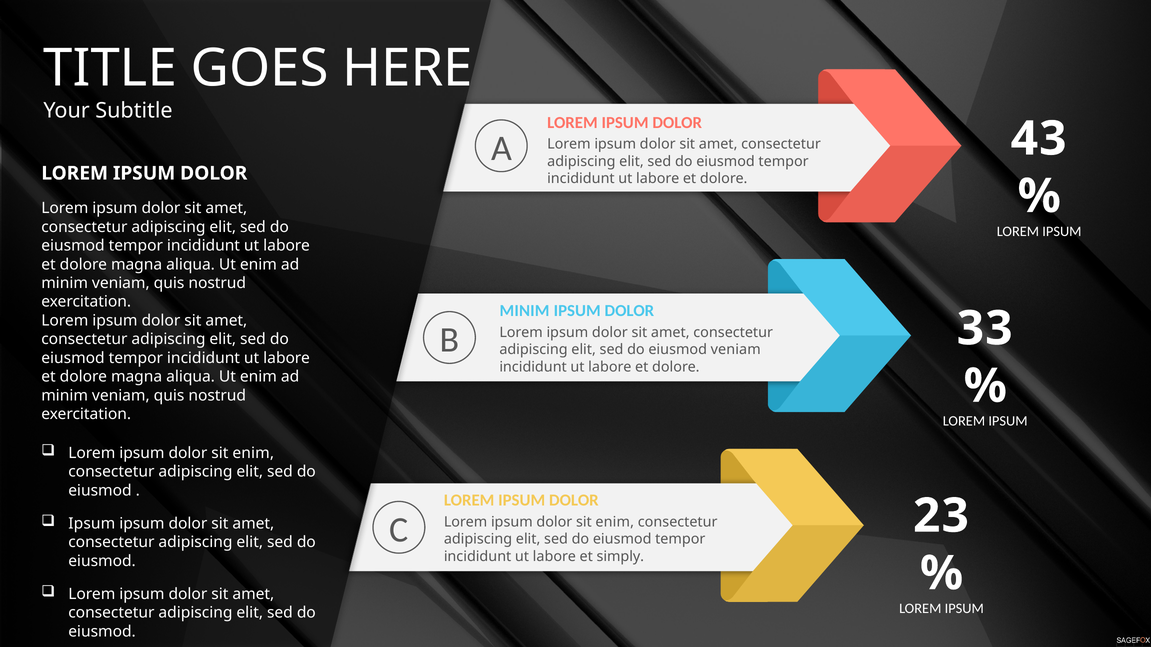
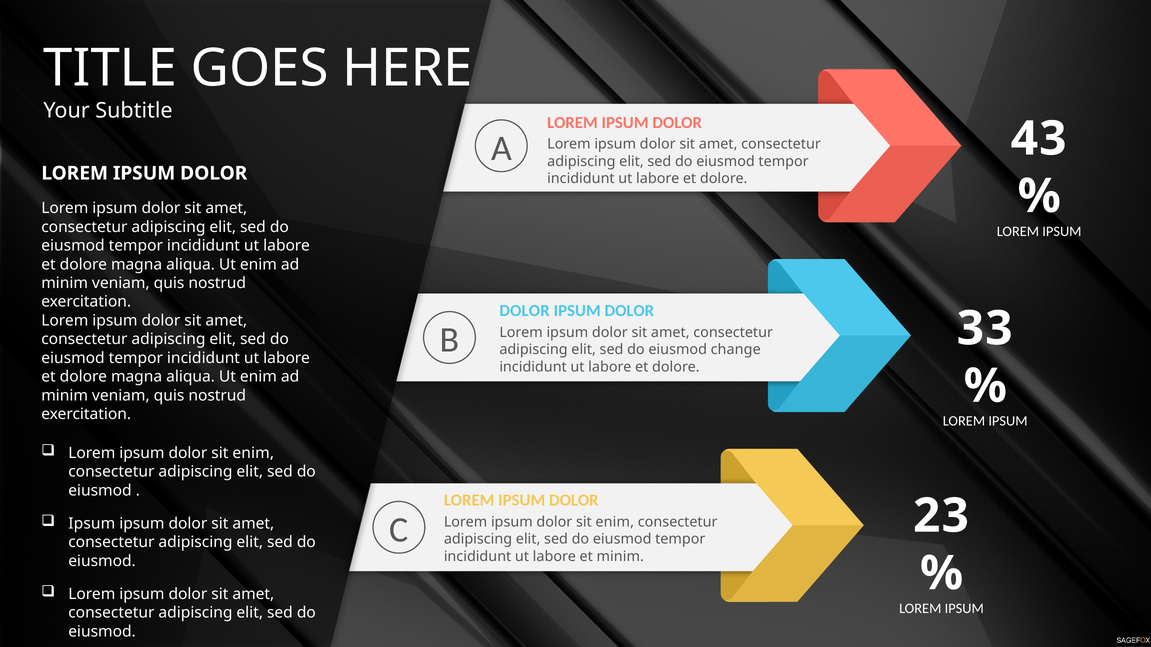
MINIM: MINIM -> DOLOR (525, 311)
eiusmod veniam: veniam -> change (736, 350)
et simply: simply -> minim (620, 557)
